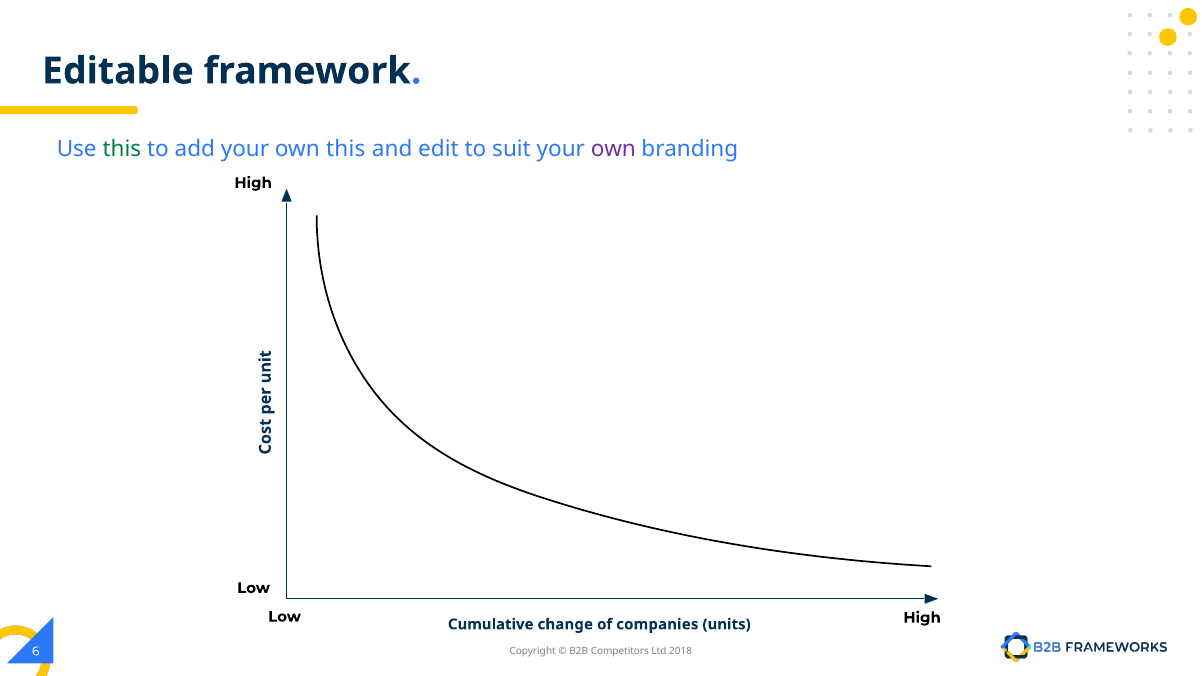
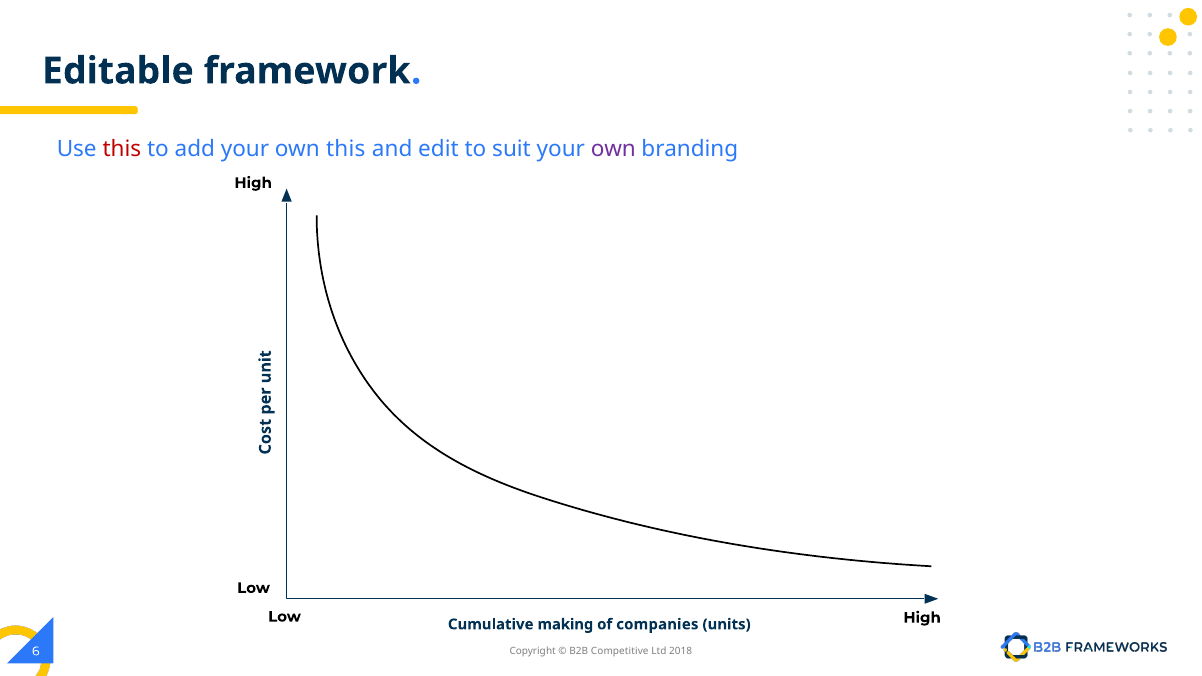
this colour: green -> red (122, 149)
change: change -> making (565, 624)
Competitors: Competitors -> Competitive (620, 651)
